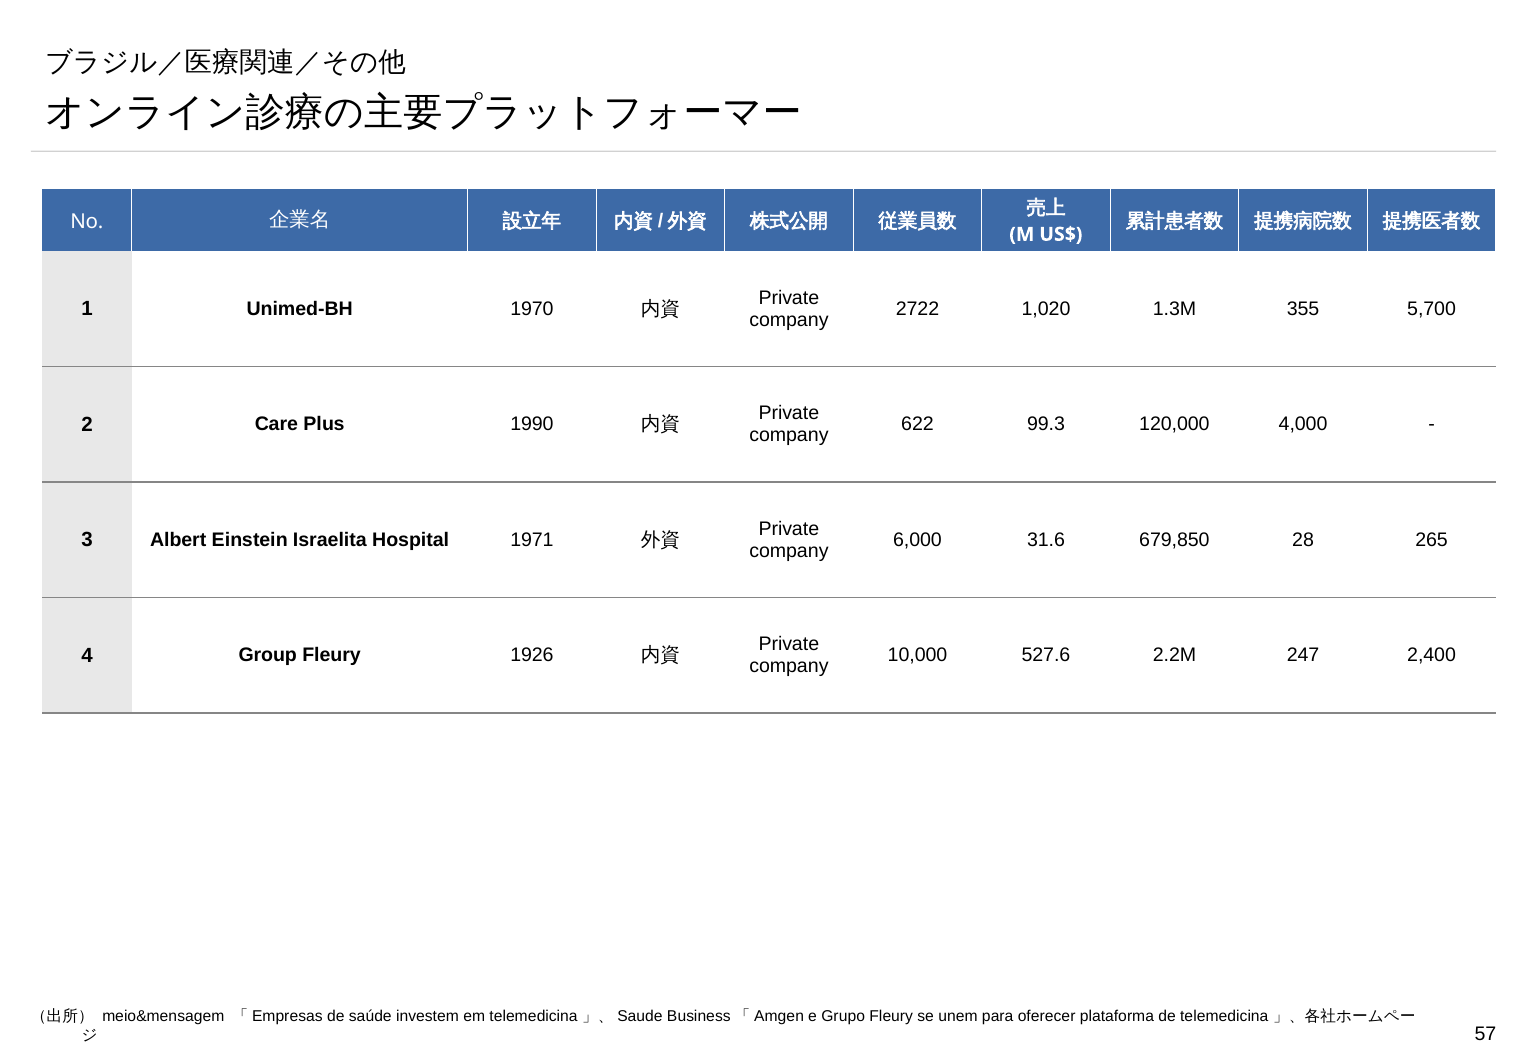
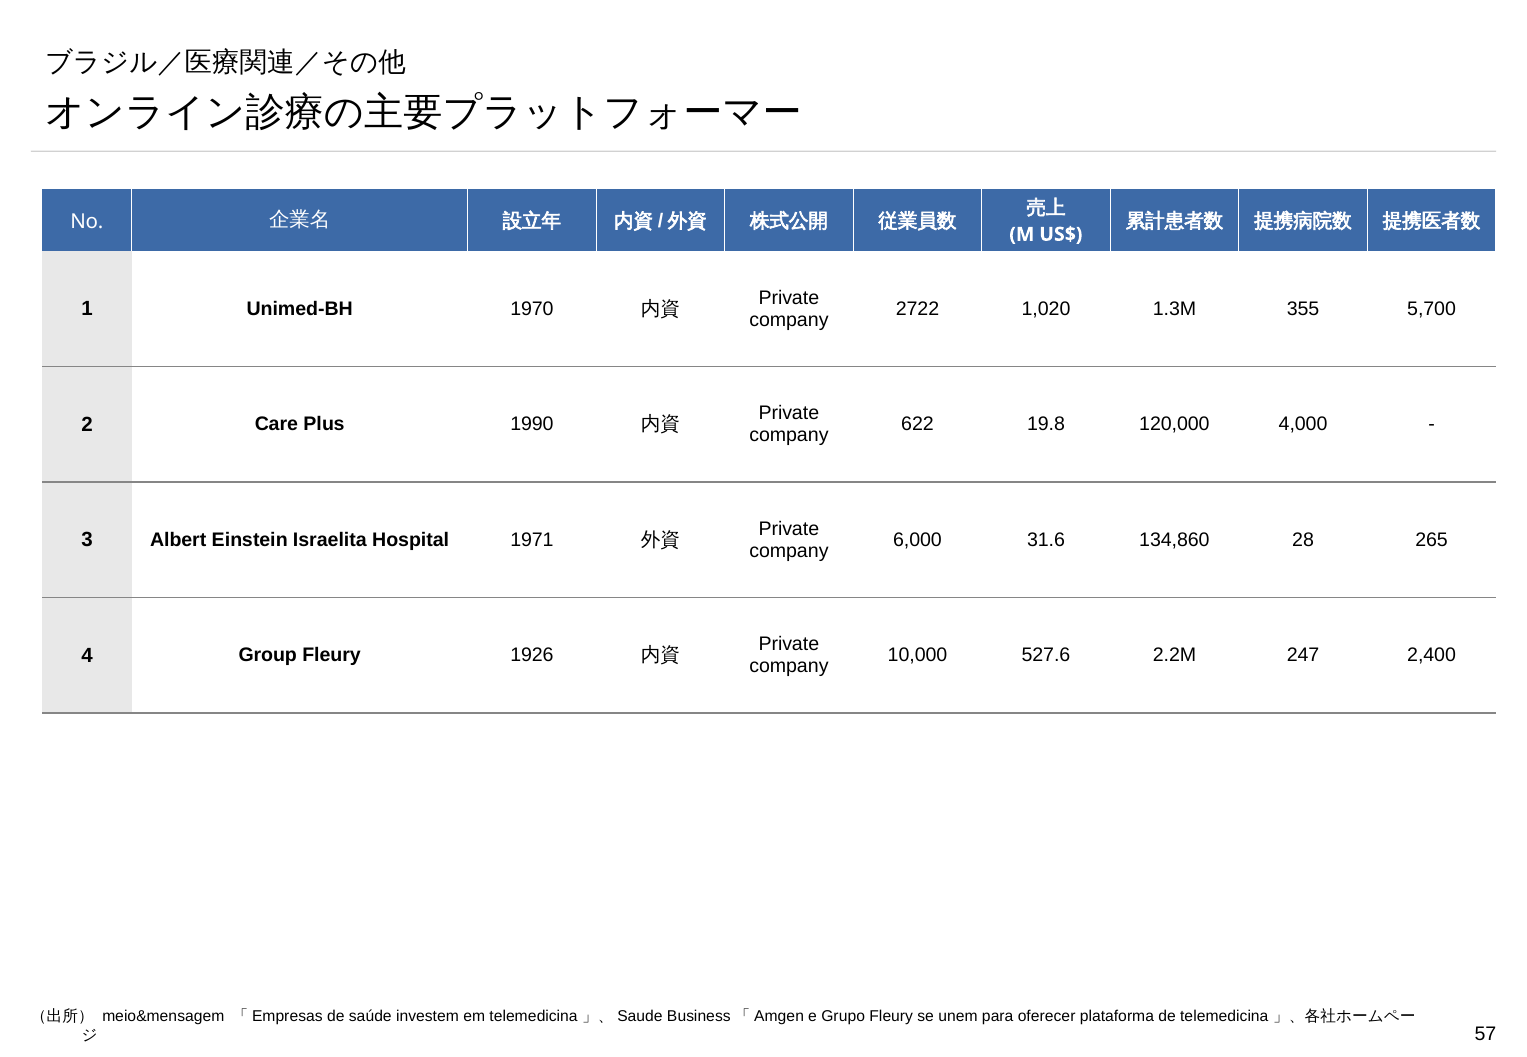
99.3: 99.3 -> 19.8 (1046, 424)
679,850: 679,850 -> 134,860 (1174, 540)
